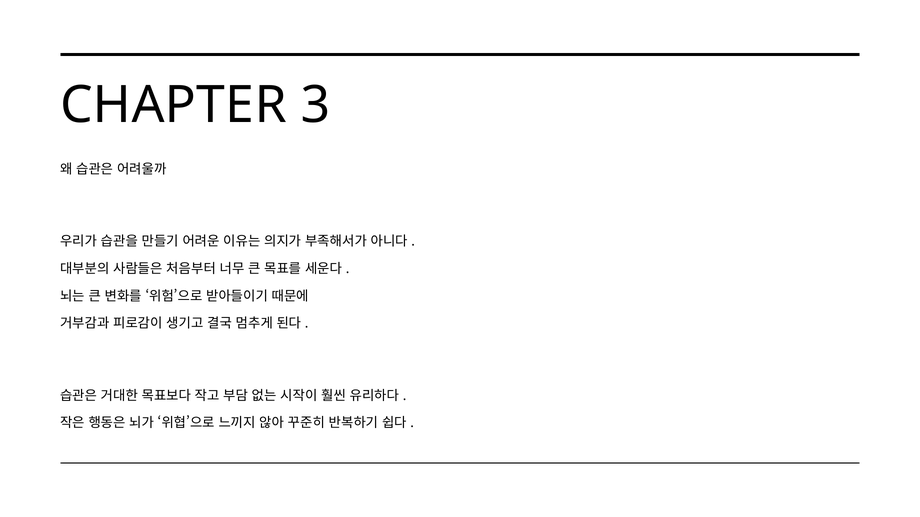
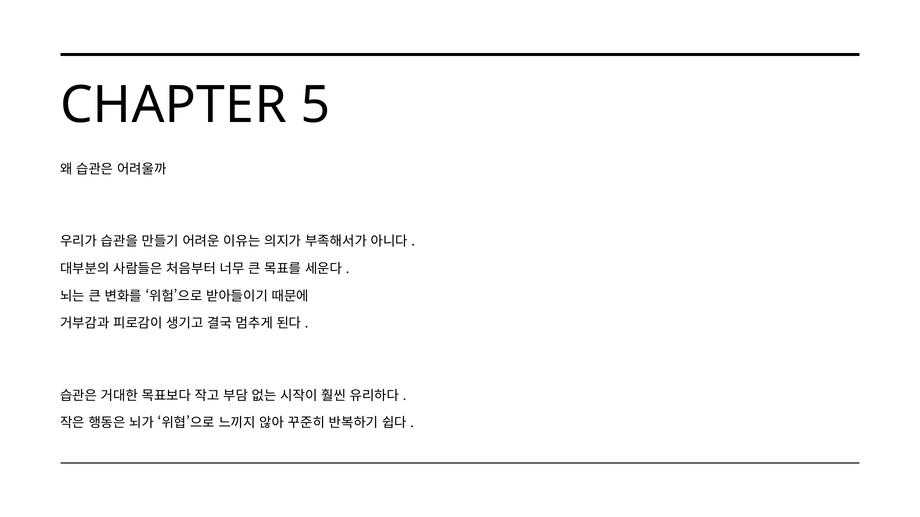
3: 3 -> 5 (315, 105)
